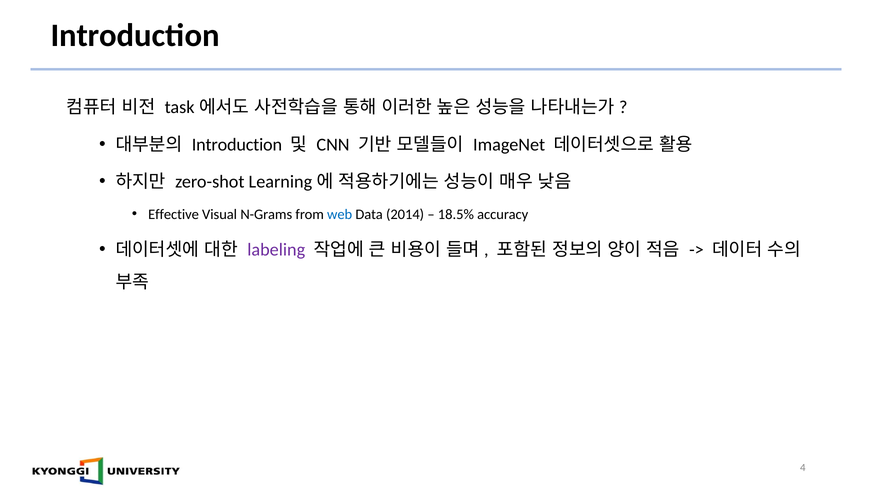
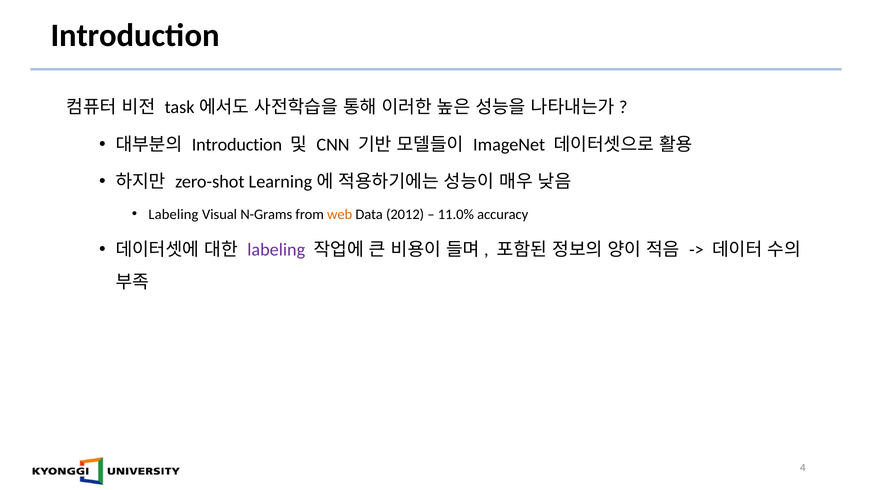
Effective: Effective -> Labeling (173, 215)
web colour: blue -> orange (340, 215)
2014: 2014 -> 2012 (405, 215)
18.5%: 18.5% -> 11.0% (456, 215)
